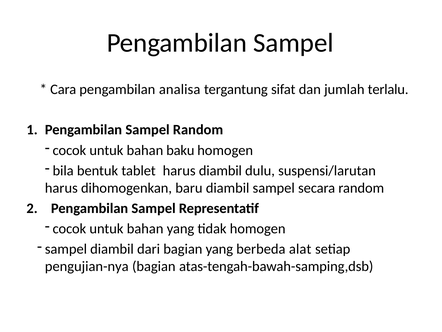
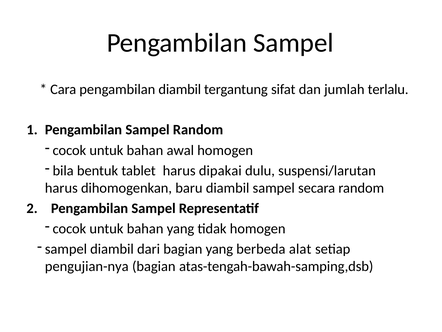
pengambilan analisa: analisa -> diambil (180, 89)
baku: baku -> awal (180, 150)
harus diambil: diambil -> dipakai (220, 170)
